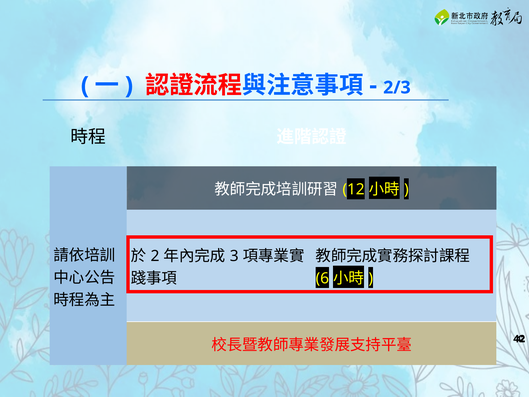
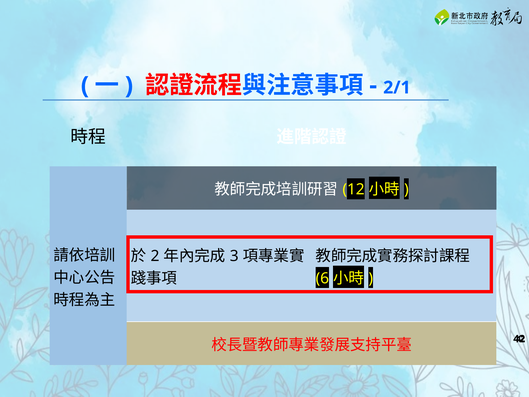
2/3: 2/3 -> 2/1 (397, 88)
